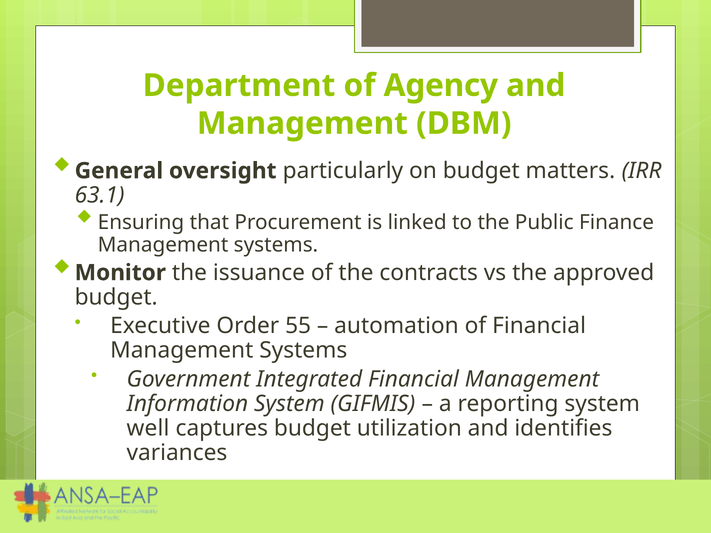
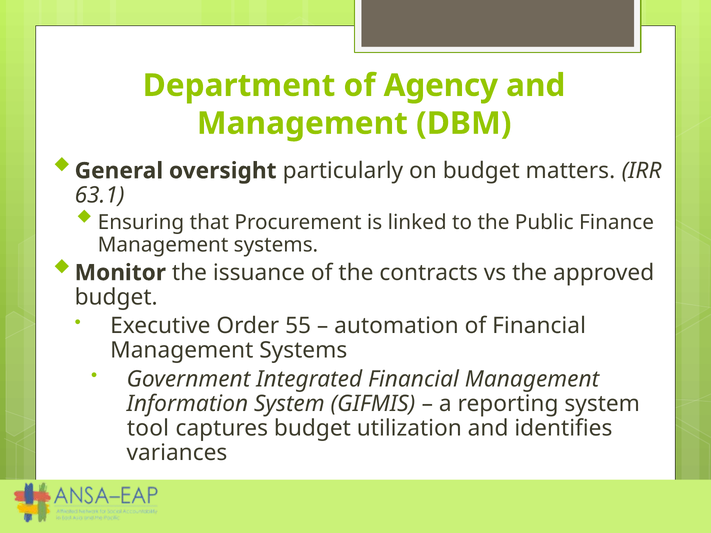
well: well -> tool (148, 428)
